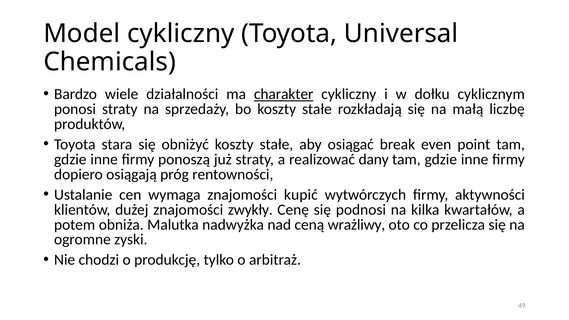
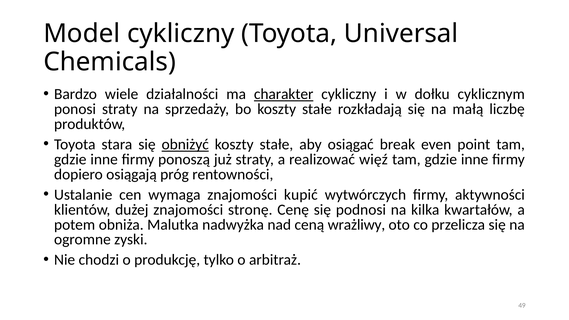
obniżyć underline: none -> present (185, 144)
dany: dany -> więź (373, 159)
zwykły: zwykły -> stronę (250, 210)
